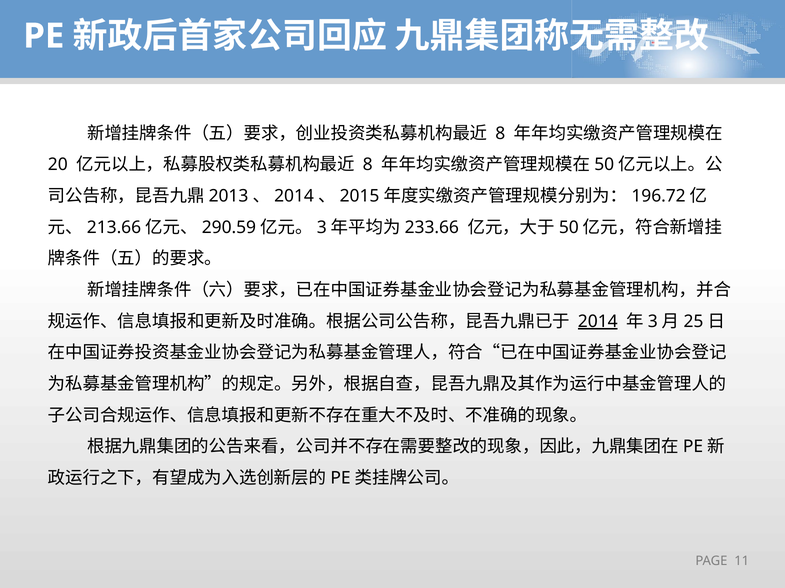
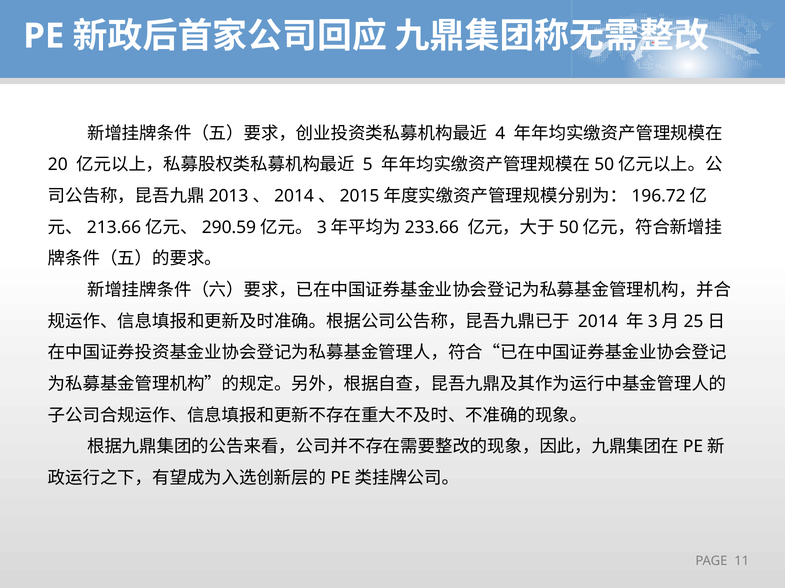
8: 8 -> 4 (500, 133)
8: 8 -> 5 (368, 165)
2014 underline: present -> none (598, 322)
